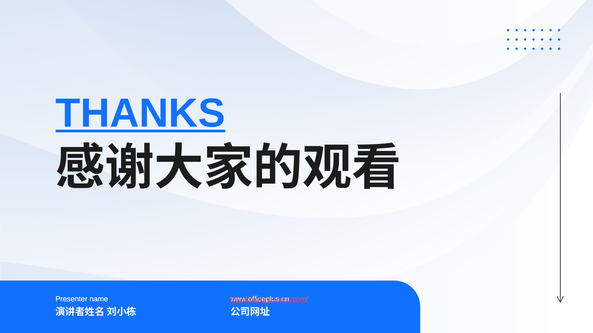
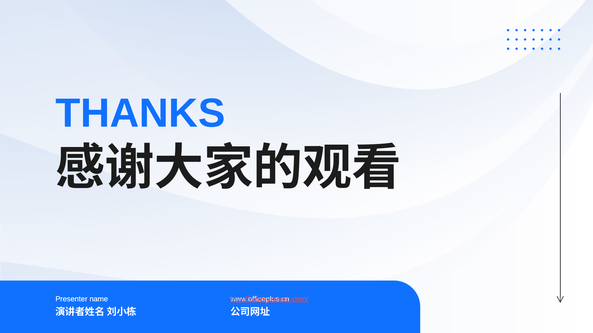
THANKS underline: present -> none (140, 114)
